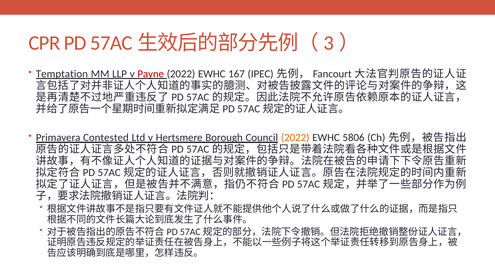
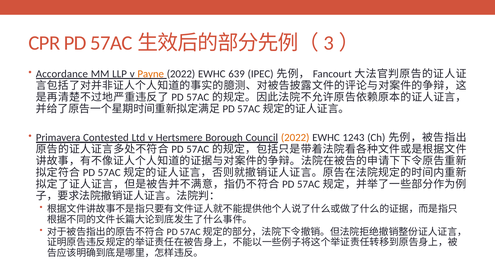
Temptation: Temptation -> Accordance (62, 74)
Payne colour: red -> orange (151, 74)
167: 167 -> 639 (237, 74)
5806: 5806 -> 1243 (354, 138)
